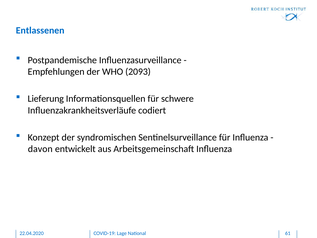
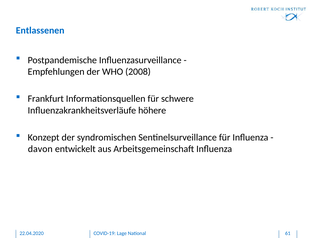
2093: 2093 -> 2008 (138, 72)
Lieferung: Lieferung -> Frankfurt (46, 99)
codiert: codiert -> höhere (152, 110)
